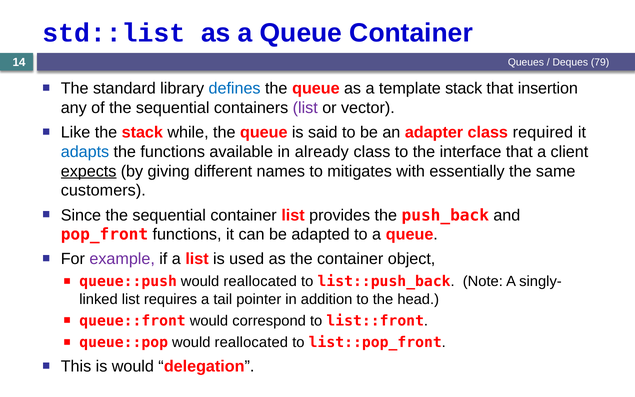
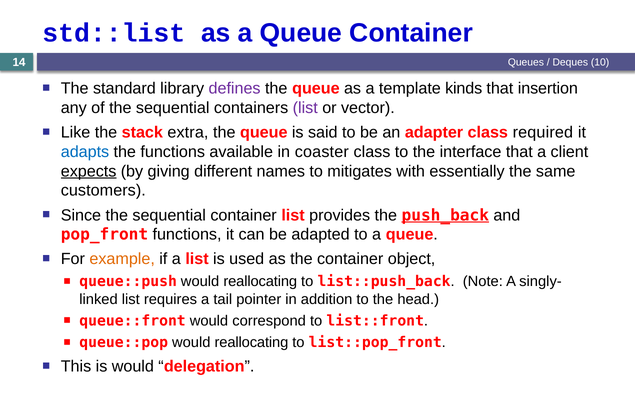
79: 79 -> 10 (600, 62)
defines colour: blue -> purple (235, 88)
template stack: stack -> kinds (464, 88)
while: while -> extra (188, 132)
already: already -> coaster (322, 152)
push_back underline: none -> present (445, 215)
example colour: purple -> orange (122, 259)
queue::push would reallocated: reallocated -> reallocating (260, 282)
queue::pop would reallocated: reallocated -> reallocating (251, 343)
